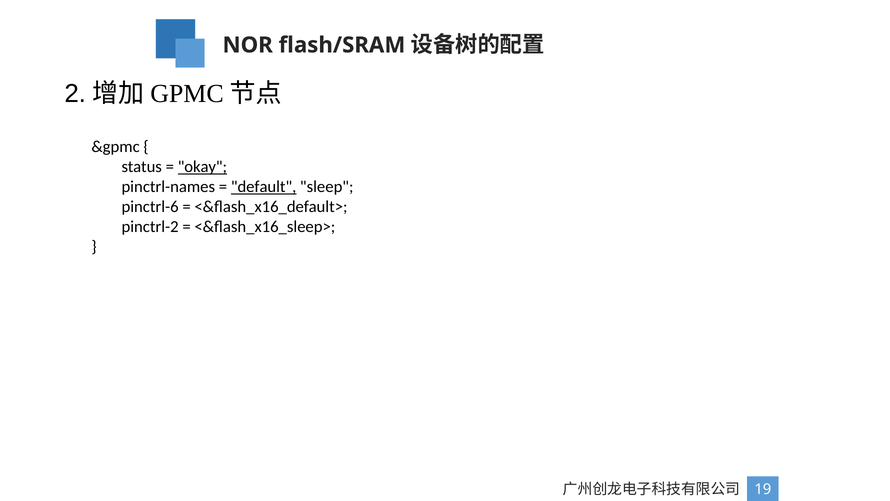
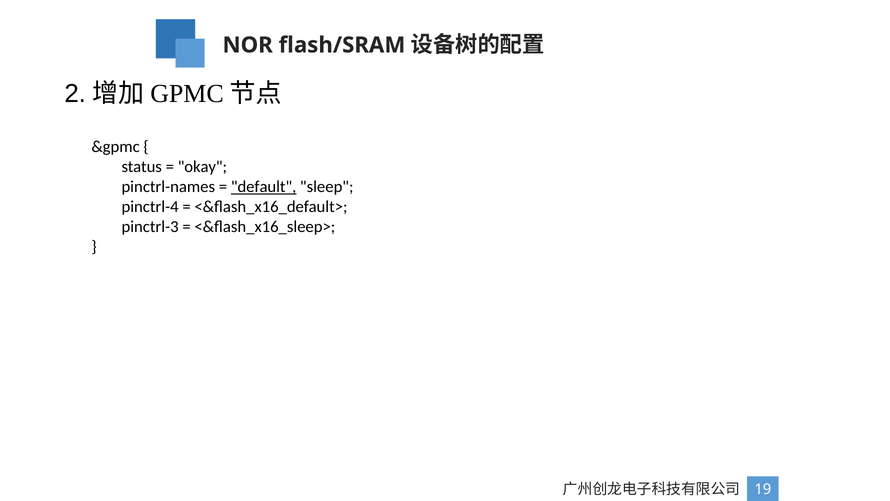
okay underline: present -> none (202, 167)
pinctrl-6: pinctrl-6 -> pinctrl-4 (150, 207)
pinctrl-2: pinctrl-2 -> pinctrl-3 (150, 227)
